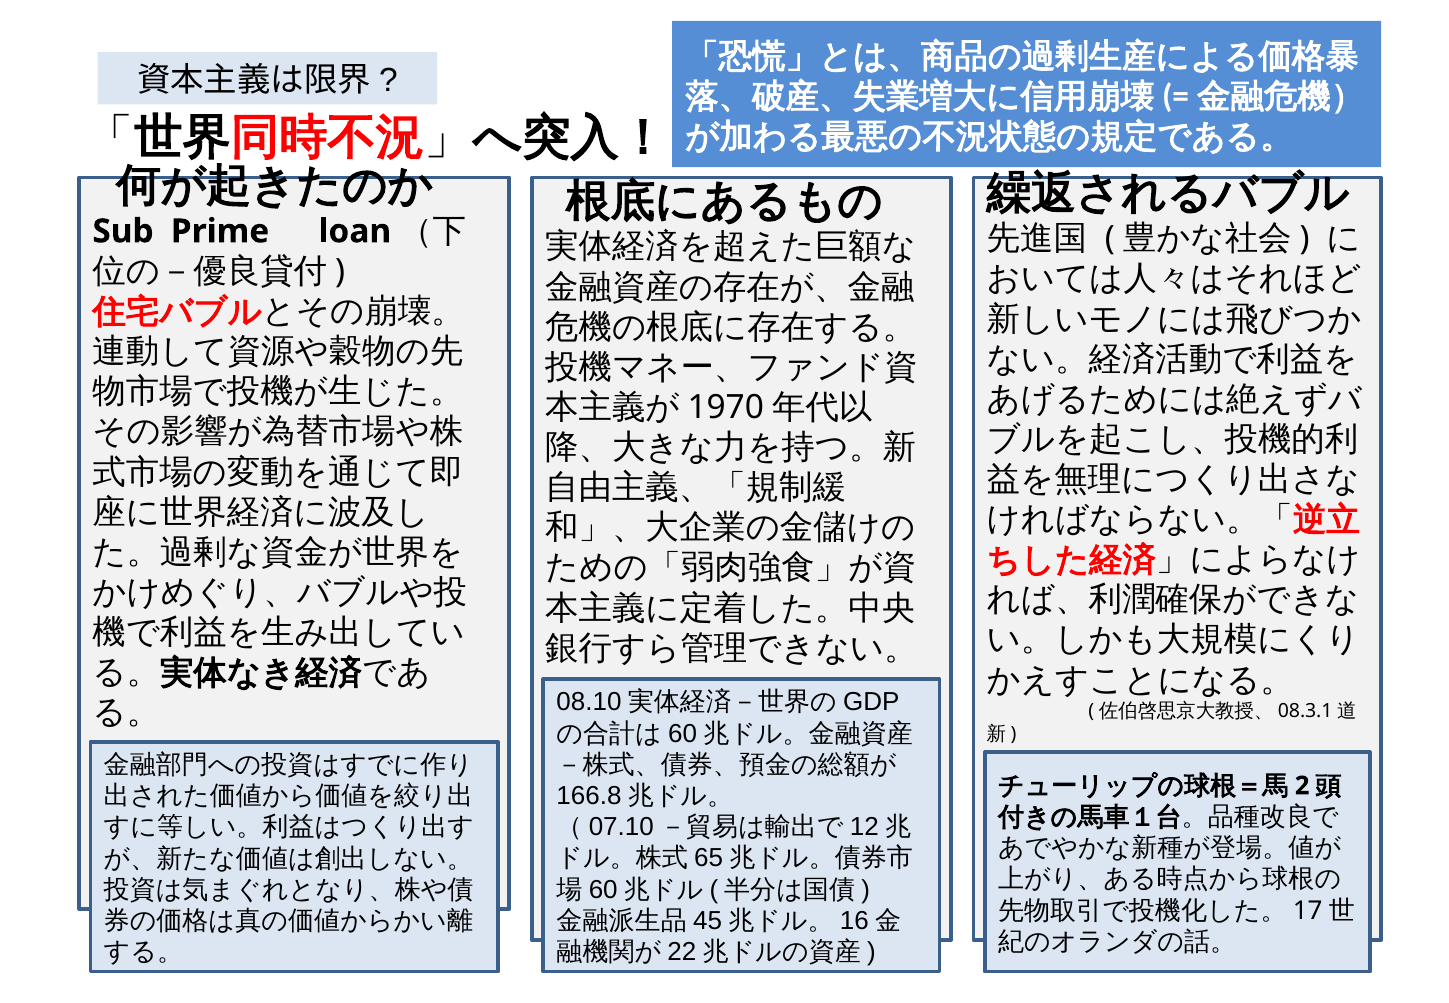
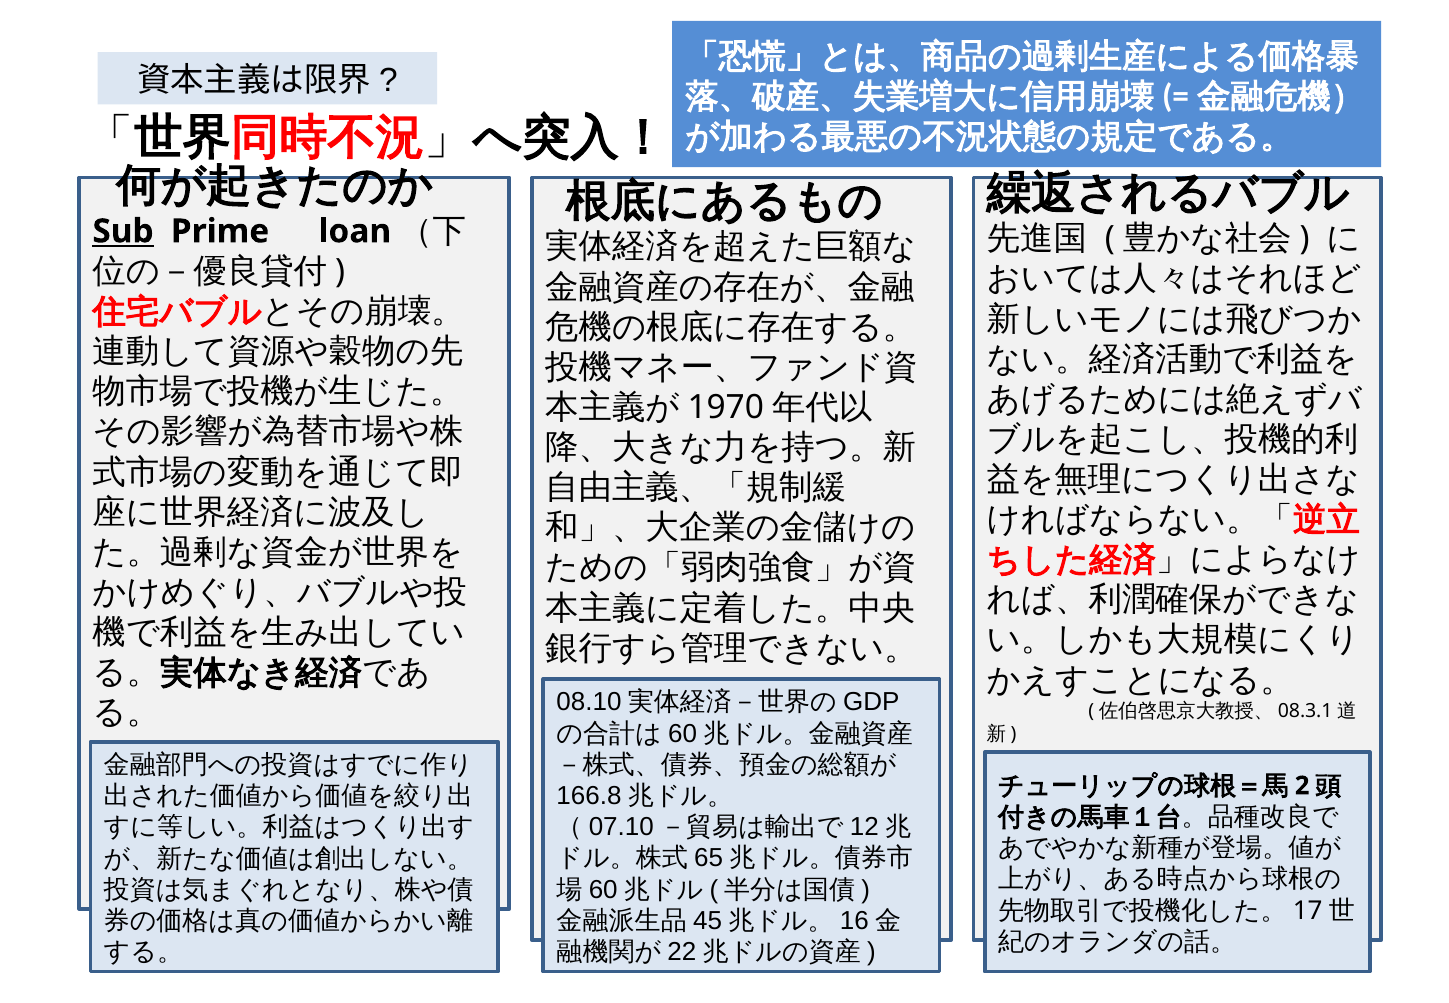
Sub underline: none -> present (123, 231)
